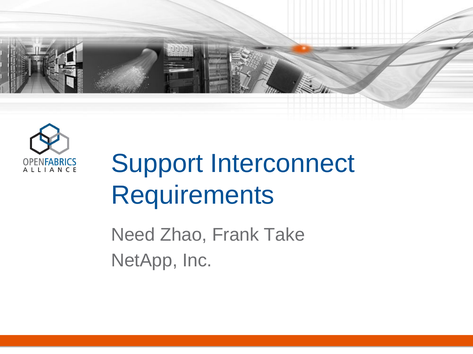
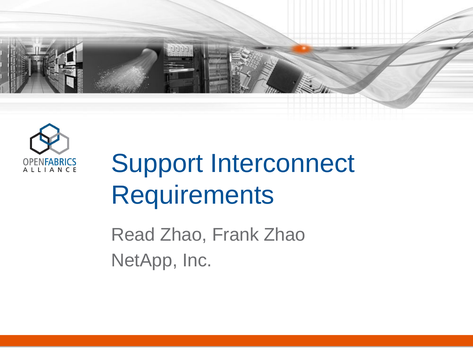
Need: Need -> Read (133, 235)
Frank Take: Take -> Zhao (285, 235)
